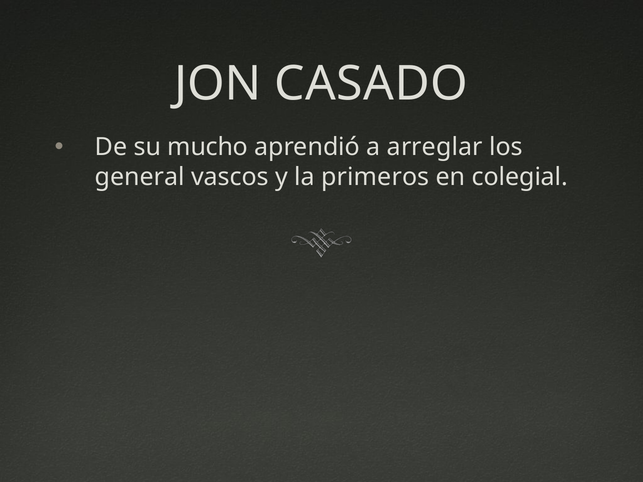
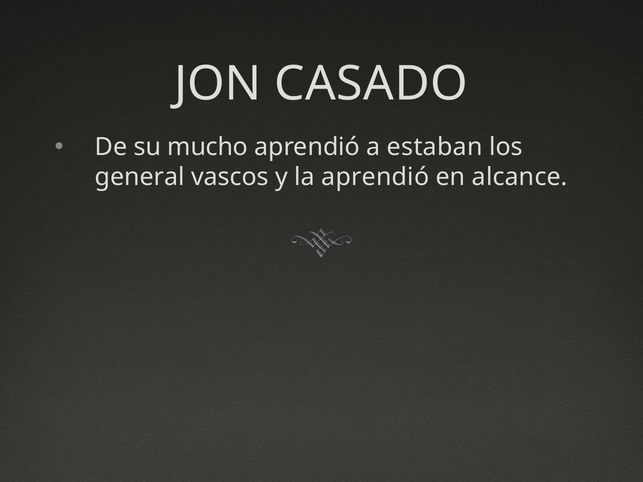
arreglar: arreglar -> estaban (435, 147)
la primeros: primeros -> aprendió (375, 177)
colegial: colegial -> alcance (520, 177)
